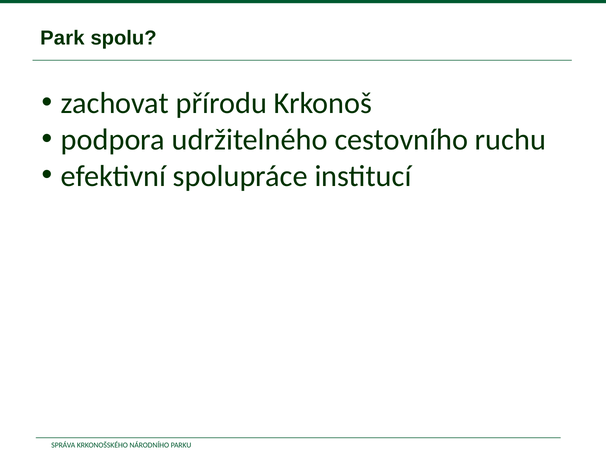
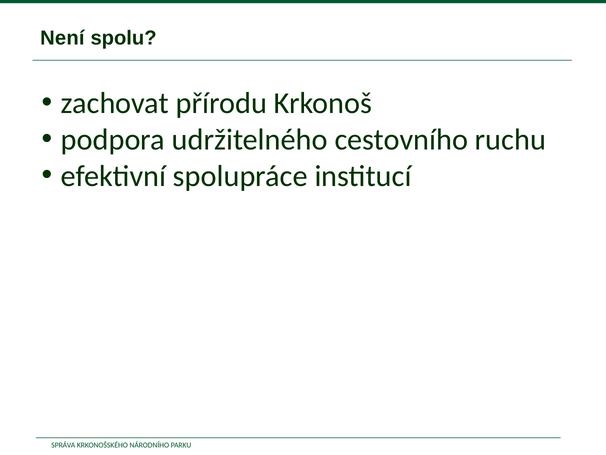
Park: Park -> Není (62, 38)
